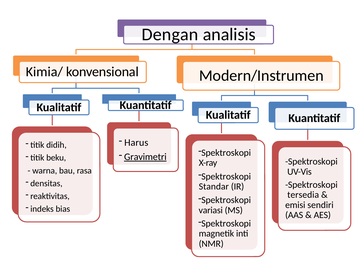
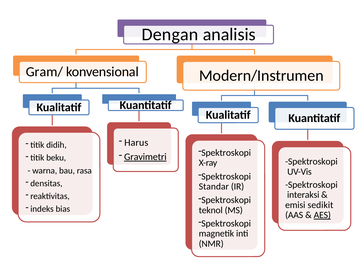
Kimia/: Kimia/ -> Gram/ (44, 72)
tersedia: tersedia -> interaksi (303, 195)
sendiri: sendiri -> sedikit (320, 205)
variasi: variasi -> teknol (211, 211)
AES underline: none -> present (322, 215)
